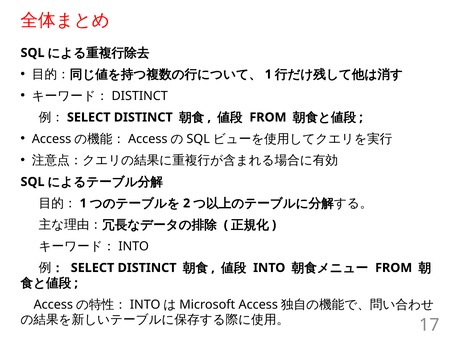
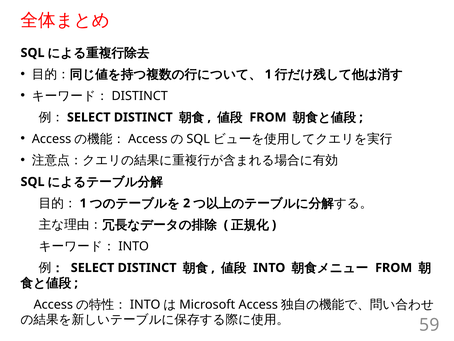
17: 17 -> 59 (429, 324)
